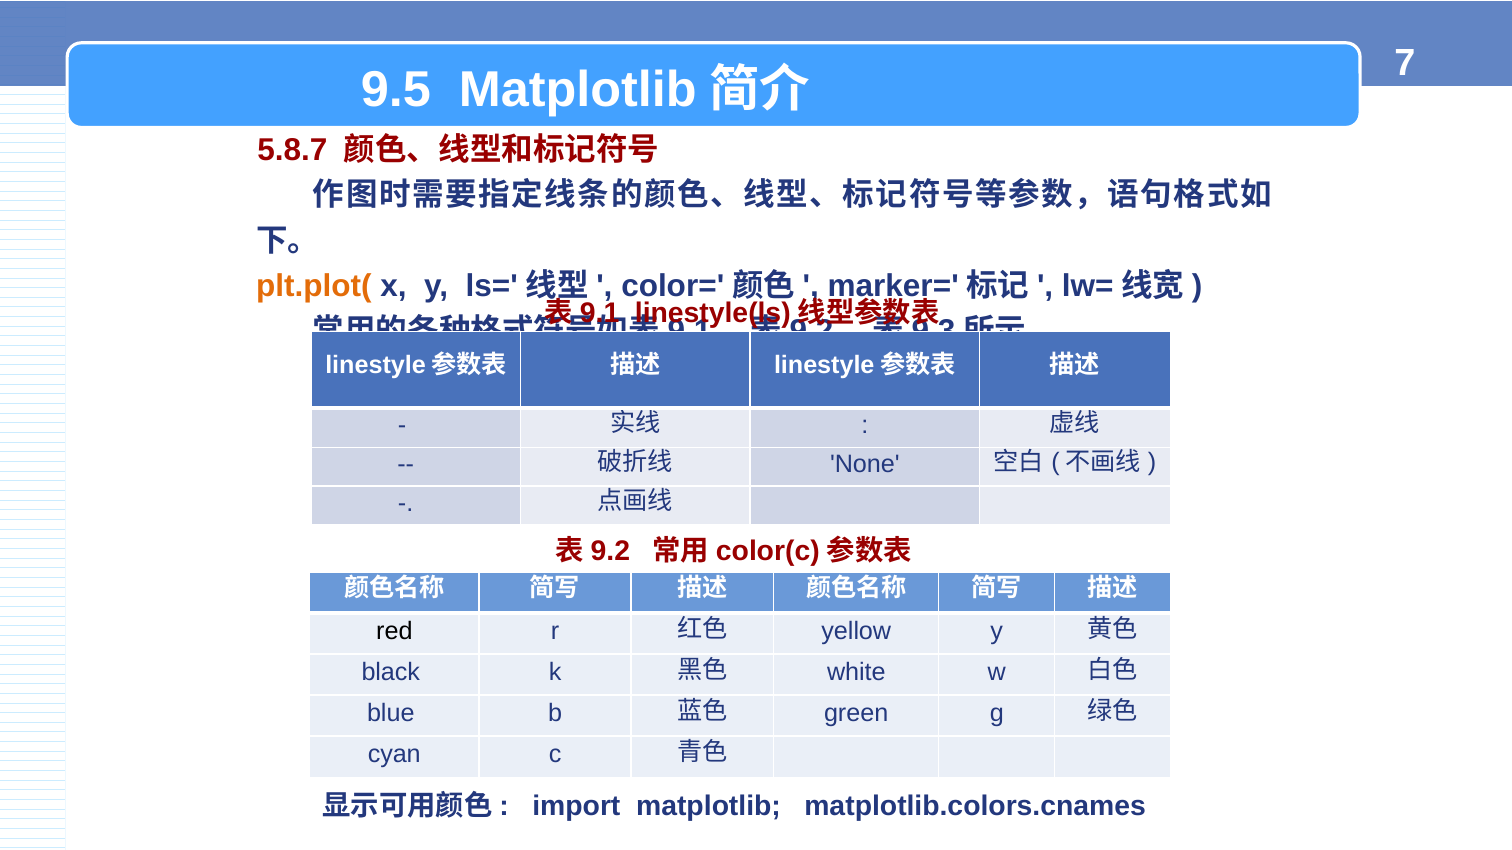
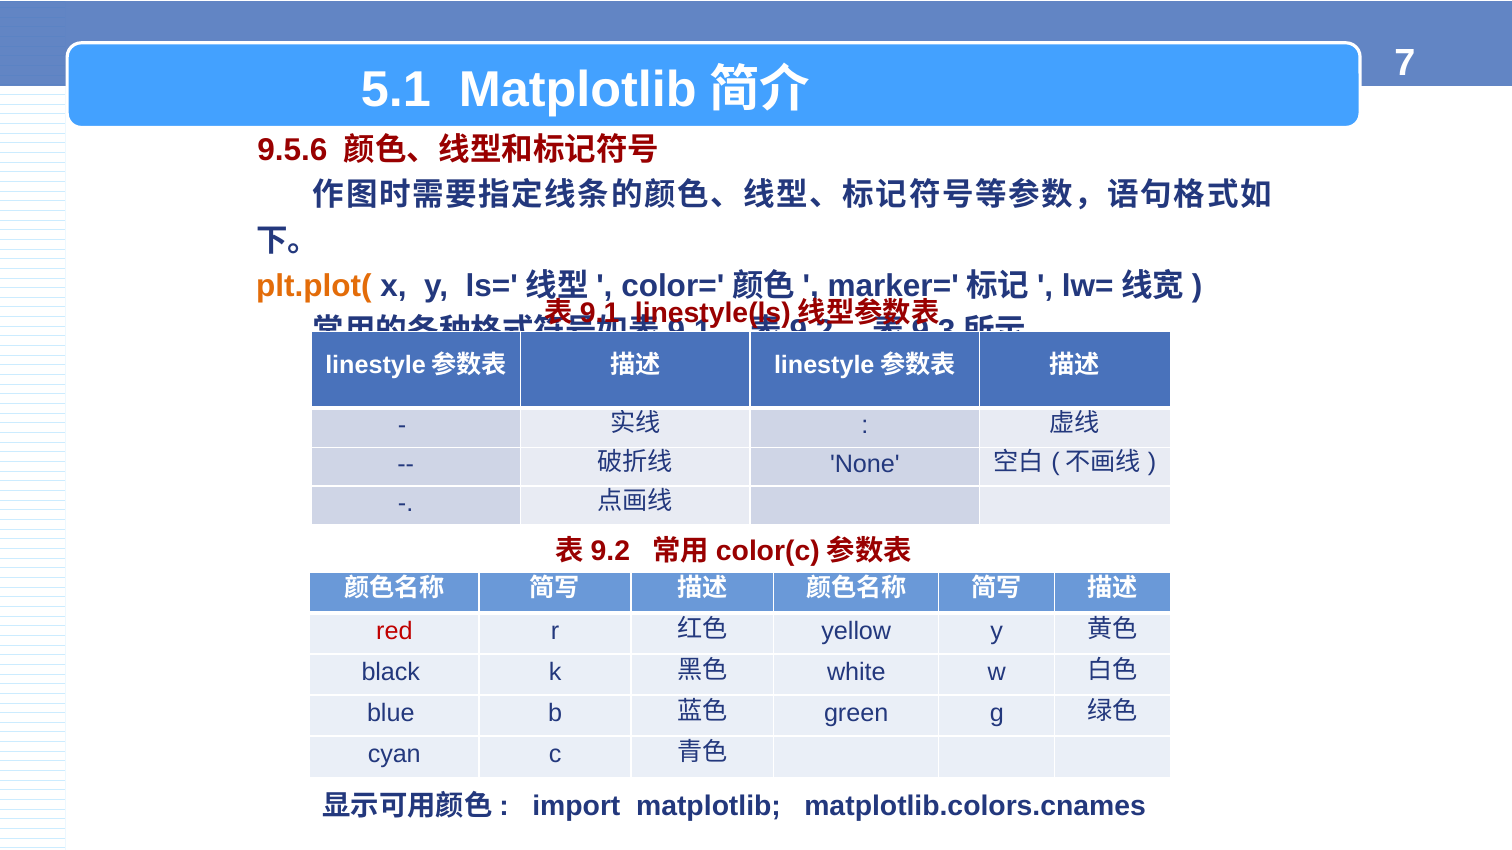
9.5: 9.5 -> 5.1 (396, 90)
5.8.7: 5.8.7 -> 9.5.6 (292, 150)
red colour: black -> red (394, 631)
